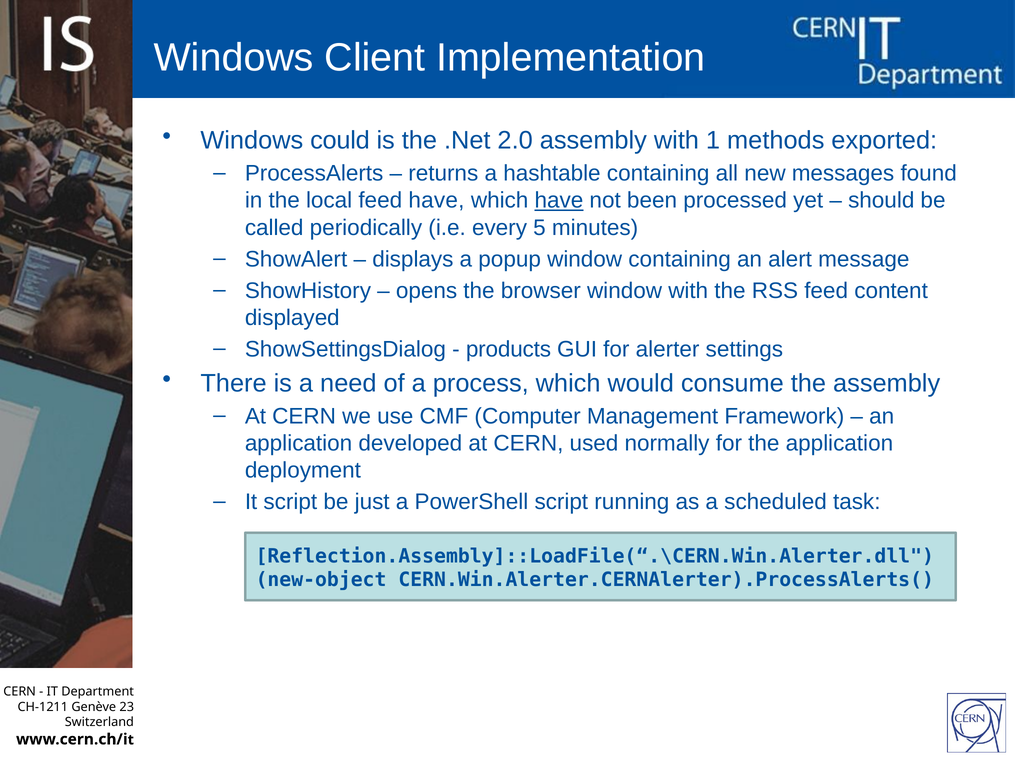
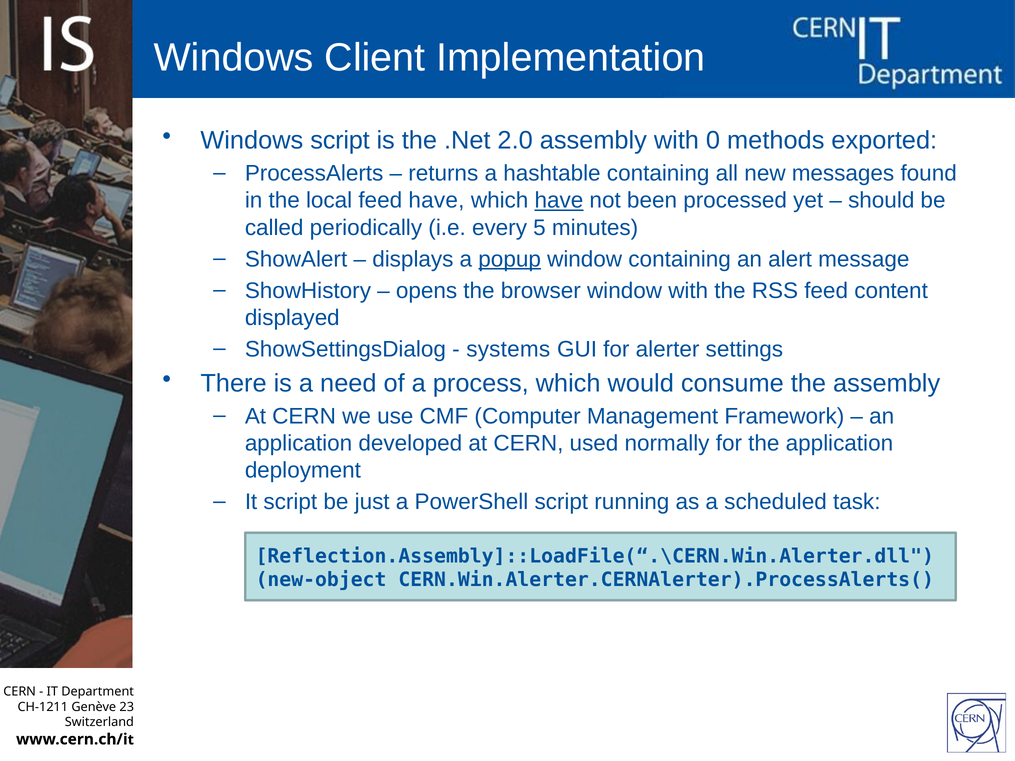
Windows could: could -> script (340, 140)
1: 1 -> 0 (713, 140)
popup underline: none -> present (510, 259)
products: products -> systems (508, 349)
